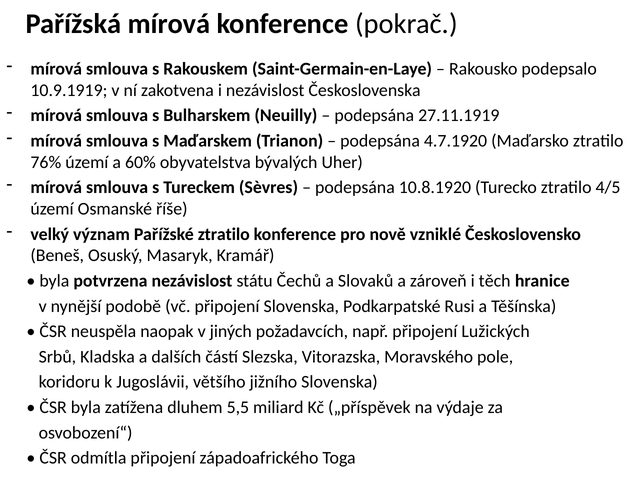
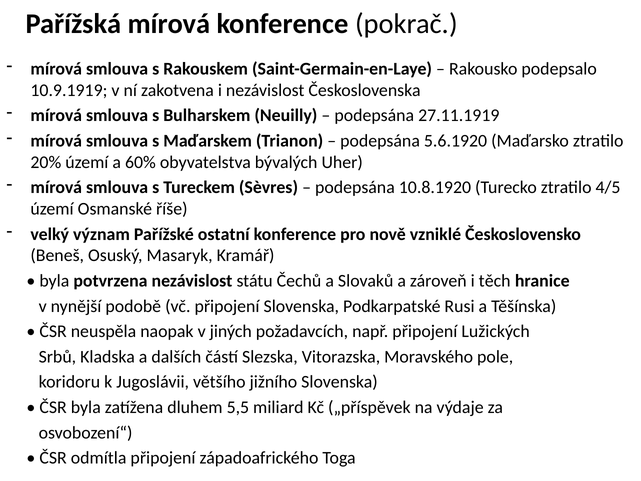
4.7.1920: 4.7.1920 -> 5.6.1920 (456, 141)
76%: 76% -> 20% (46, 162)
Pařížské ztratilo: ztratilo -> ostatní (224, 234)
